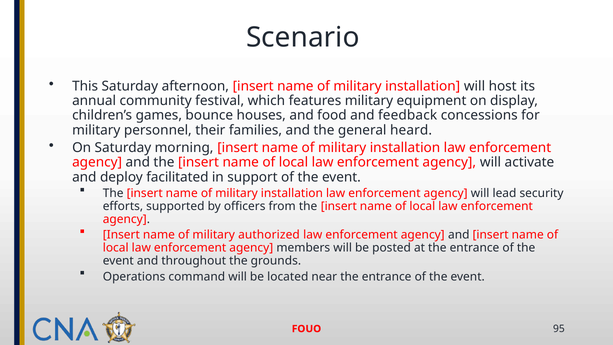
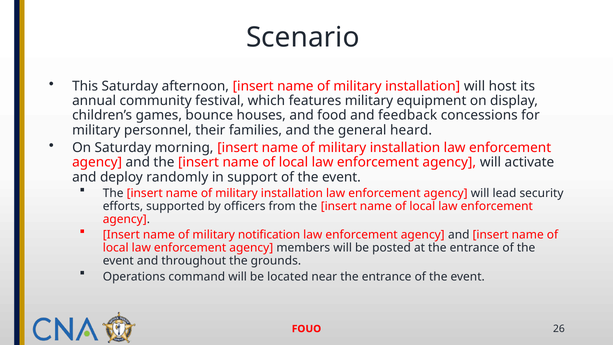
facilitated: facilitated -> randomly (177, 177)
authorized: authorized -> notification (269, 235)
95: 95 -> 26 (559, 329)
